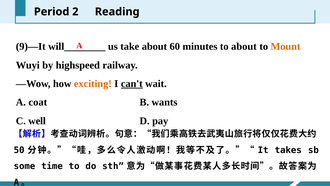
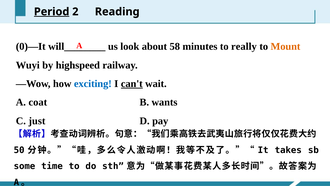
Period underline: none -> present (52, 12)
9)—It: 9)—It -> 0)—It (31, 46)
take: take -> look (130, 46)
60: 60 -> 58 (175, 46)
to about: about -> really (244, 46)
exciting colour: orange -> blue (93, 84)
well: well -> just (37, 121)
